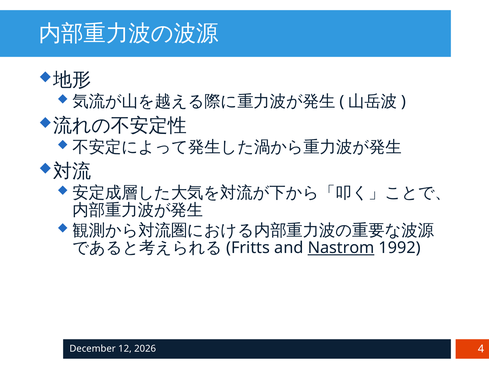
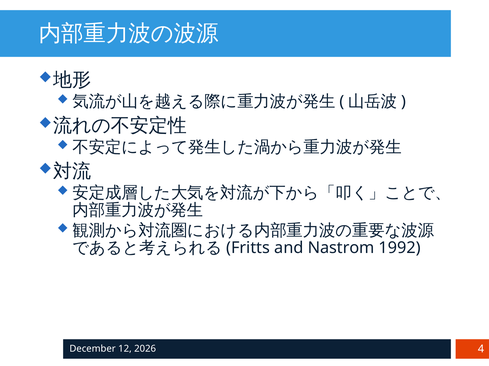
Nastrom underline: present -> none (341, 248)
